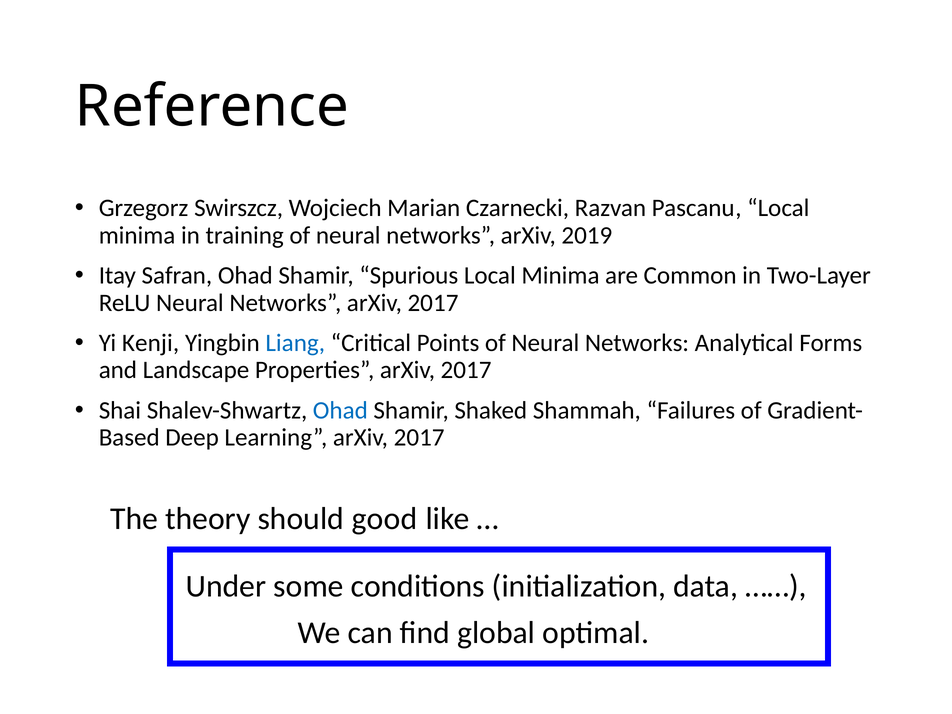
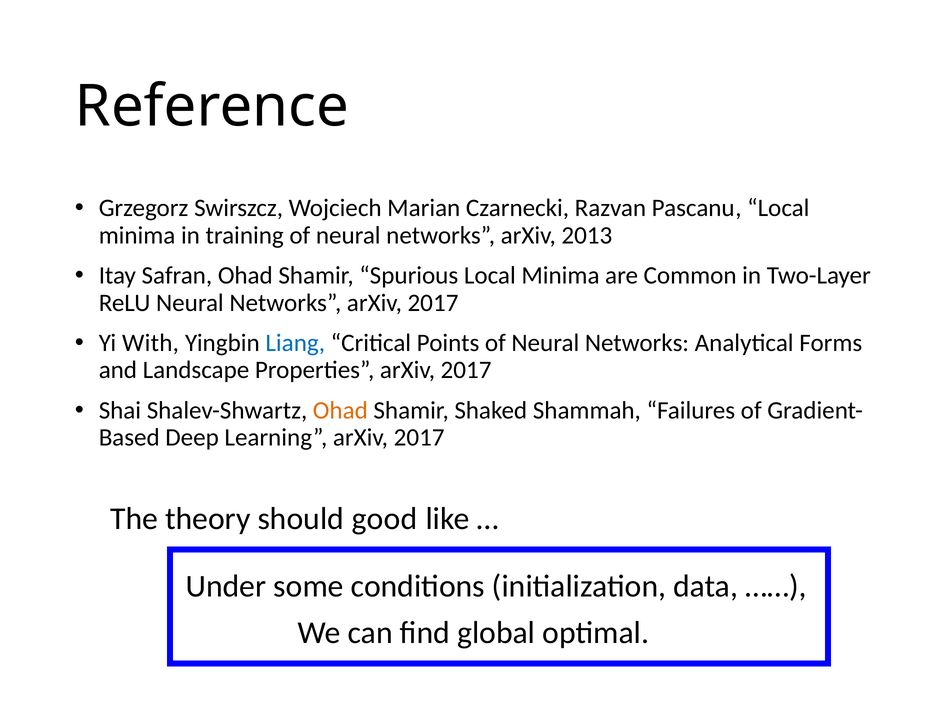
2019: 2019 -> 2013 (587, 235)
Kenji: Kenji -> With (151, 343)
Ohad colour: blue -> orange (340, 410)
